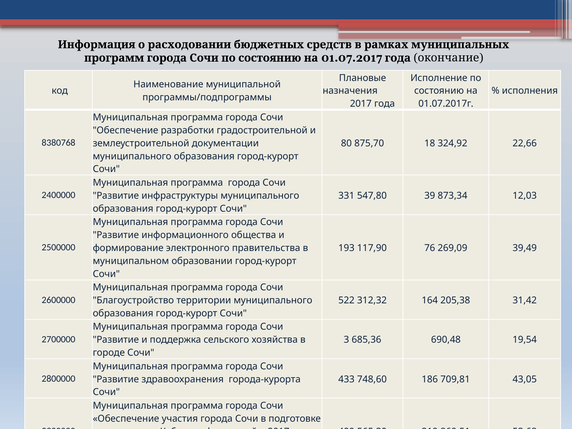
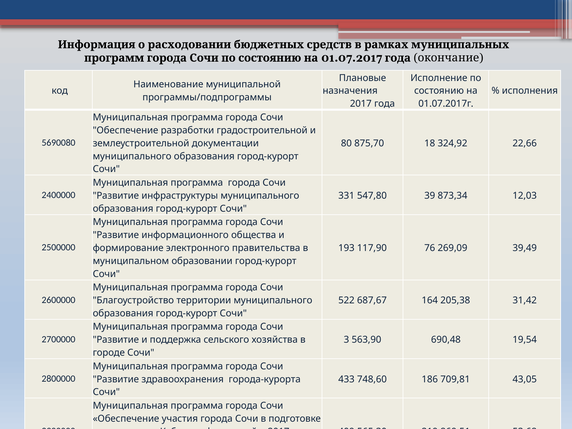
8380768: 8380768 -> 5690080 (59, 143)
312,32: 312,32 -> 687,67 (372, 300)
685,36: 685,36 -> 563,90 (366, 340)
